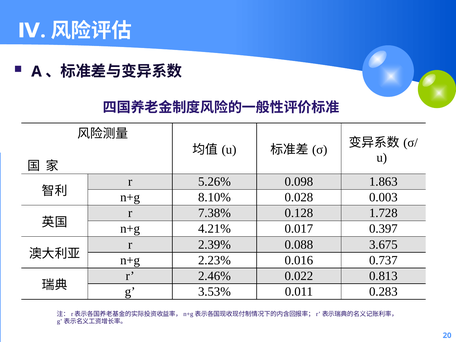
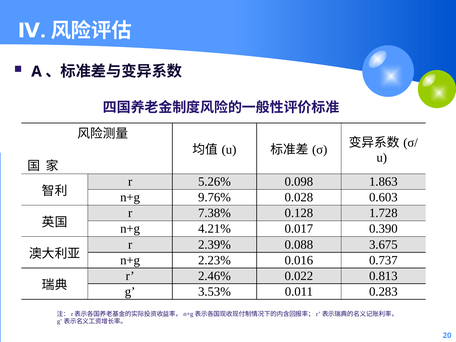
8.10%: 8.10% -> 9.76% (214, 197)
0.003: 0.003 -> 0.603 (383, 197)
0.397: 0.397 -> 0.390 (383, 229)
